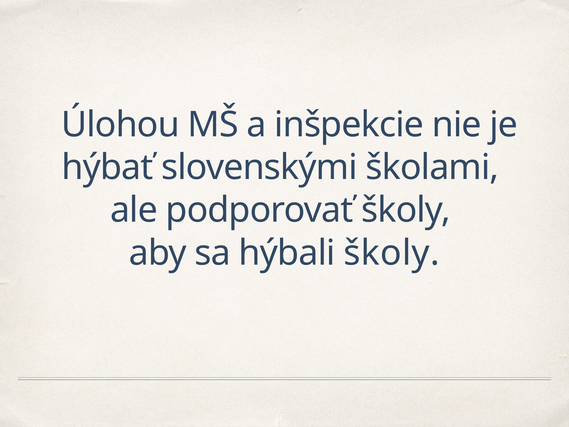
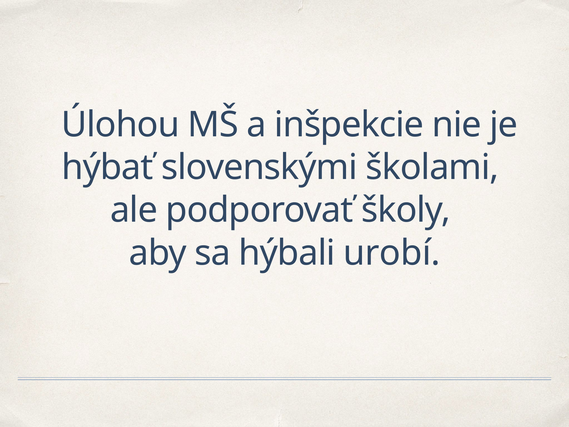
hýbali školy: školy -> urobí (392, 253)
